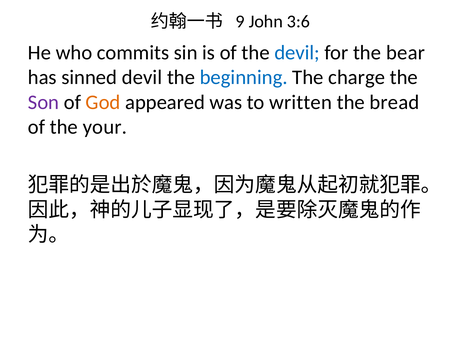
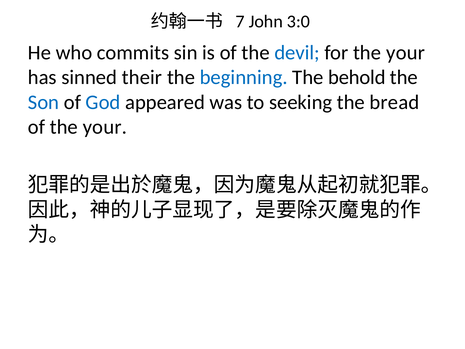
9: 9 -> 7 (240, 21)
3:6: 3:6 -> 3:0 (299, 21)
for the bear: bear -> your (406, 53)
sinned devil: devil -> their (142, 77)
charge: charge -> behold (357, 77)
Son colour: purple -> blue (44, 102)
God colour: orange -> blue (103, 102)
written: written -> seeking (301, 102)
